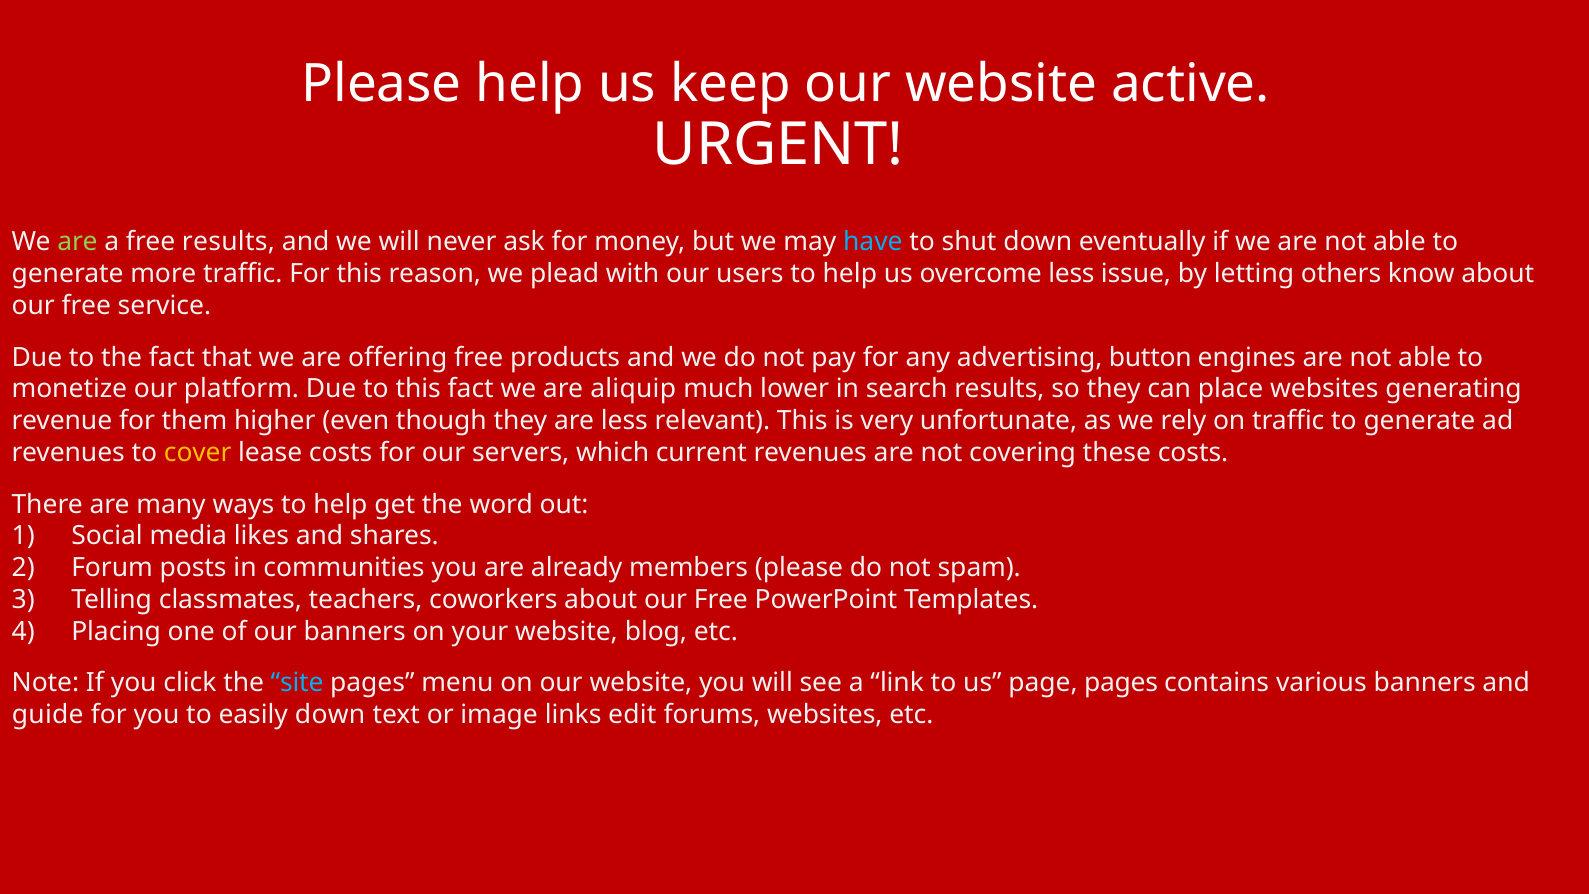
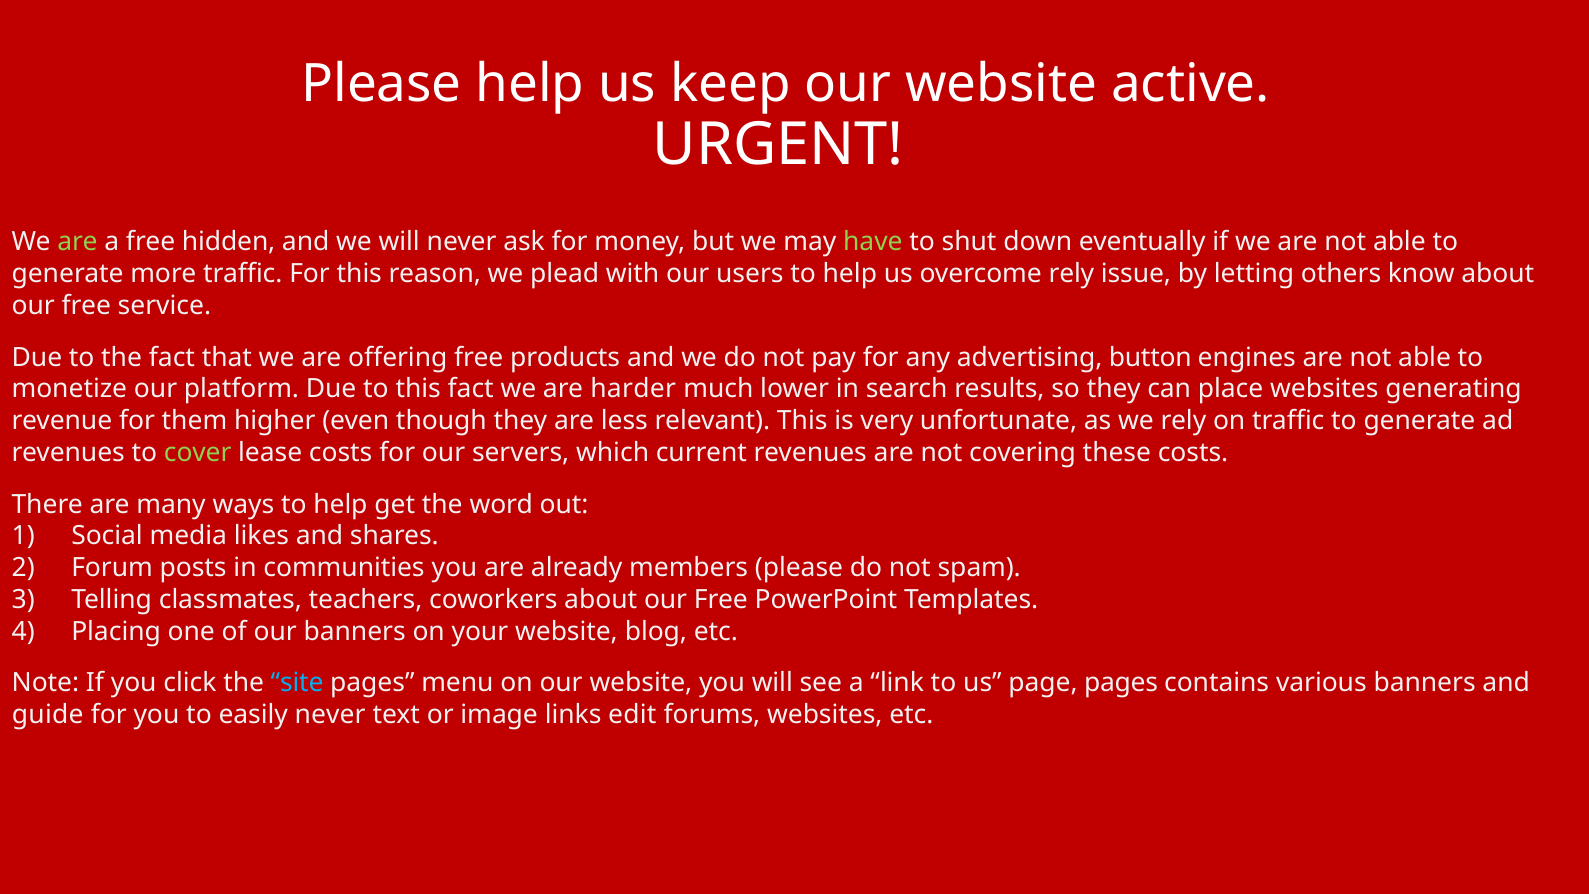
free results: results -> hidden (229, 242)
have colour: light blue -> light green (873, 242)
overcome less: less -> rely (1071, 274)
aliquip: aliquip -> harder (633, 389)
cover colour: yellow -> light green (198, 453)
easily down: down -> never (330, 715)
